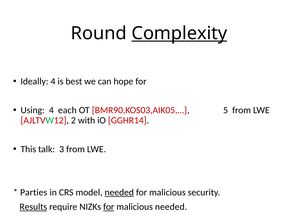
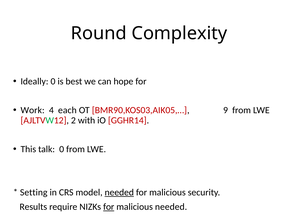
Complexity underline: present -> none (179, 33)
Ideally 4: 4 -> 0 (53, 82)
Using: Using -> Work (33, 110)
5: 5 -> 9 (226, 110)
talk 3: 3 -> 0 (62, 150)
Parties: Parties -> Setting (34, 193)
Results underline: present -> none (33, 207)
